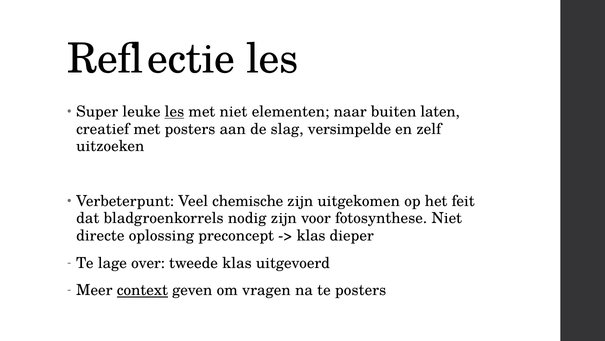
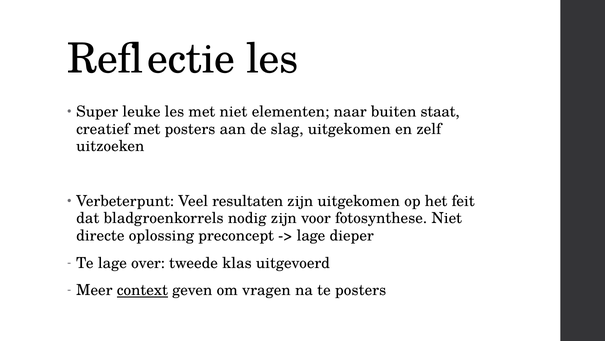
les underline: present -> none (174, 112)
laten: laten -> staat (440, 112)
slag versimpelde: versimpelde -> uitgekomen (349, 129)
chemische: chemische -> resultaten (248, 201)
klas: klas -> lage (311, 235)
